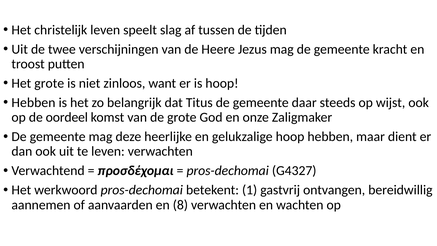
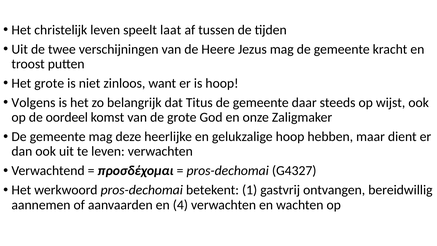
slag: slag -> laat (171, 30)
Hebben: Hebben -> Volgens (33, 103)
8: 8 -> 4 (180, 205)
